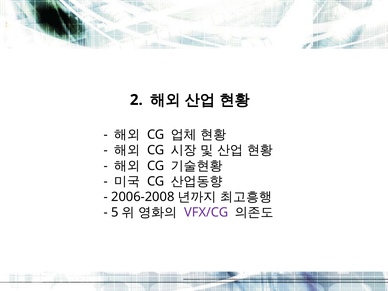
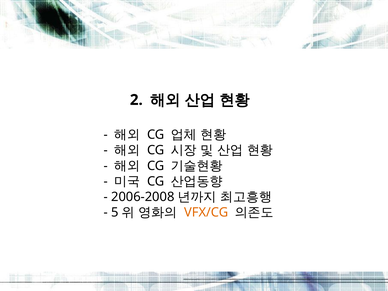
VFX/CG colour: purple -> orange (206, 212)
